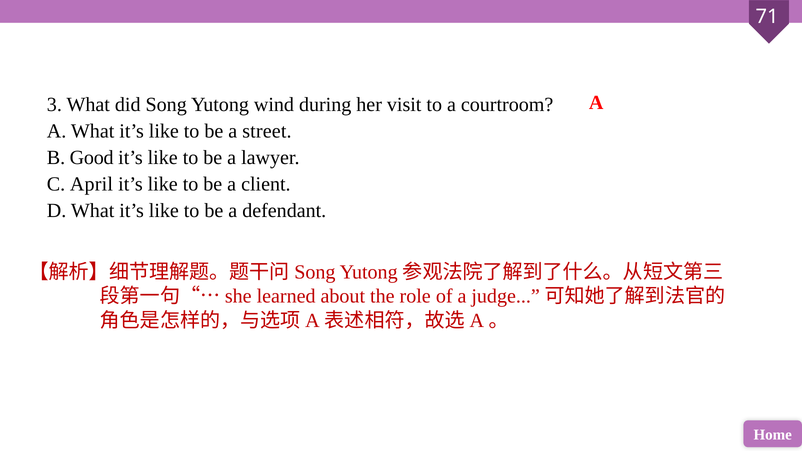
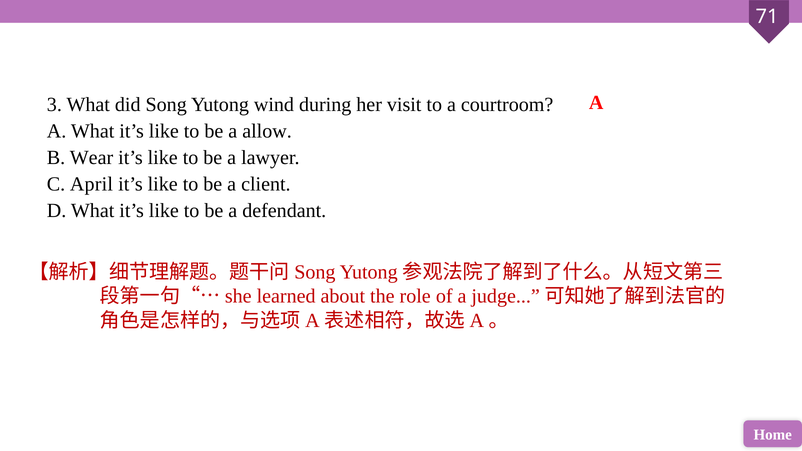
street: street -> allow (267, 131)
Good: Good -> Wear (92, 158)
